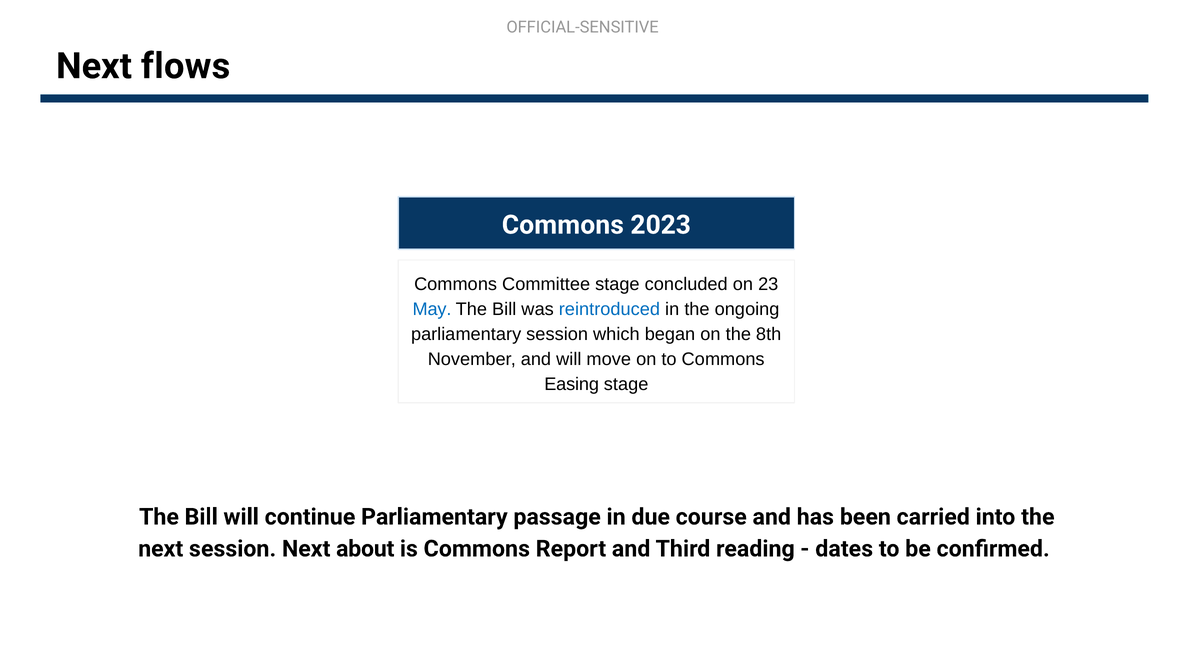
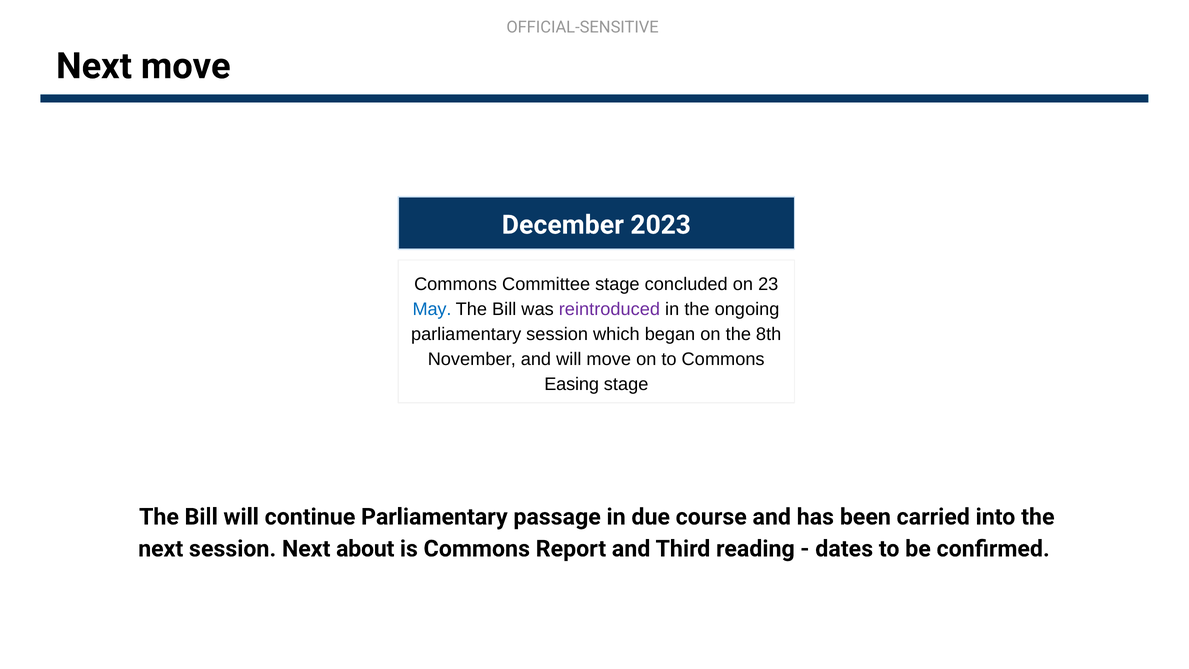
Next flows: flows -> move (186, 66)
Commons: Commons -> December (563, 225)
reintroduced colour: blue -> purple (609, 309)
